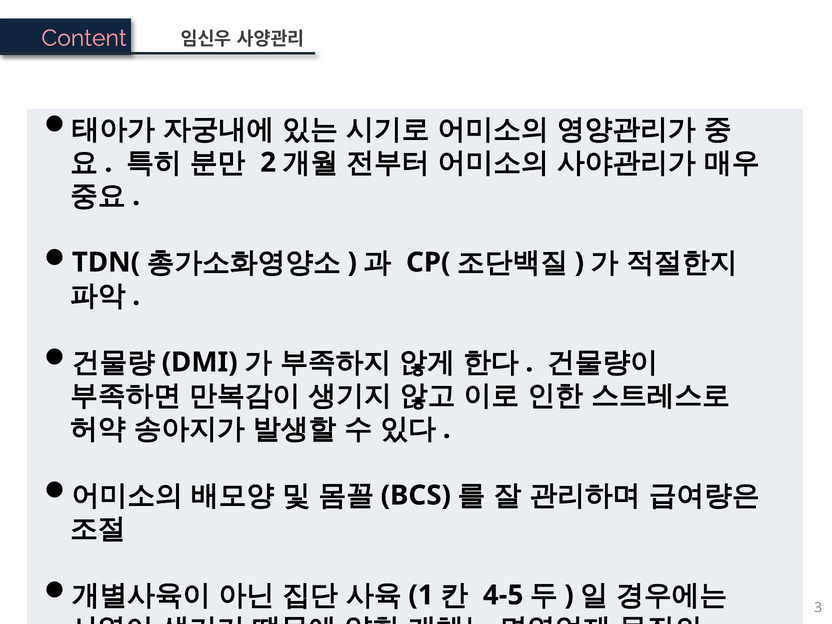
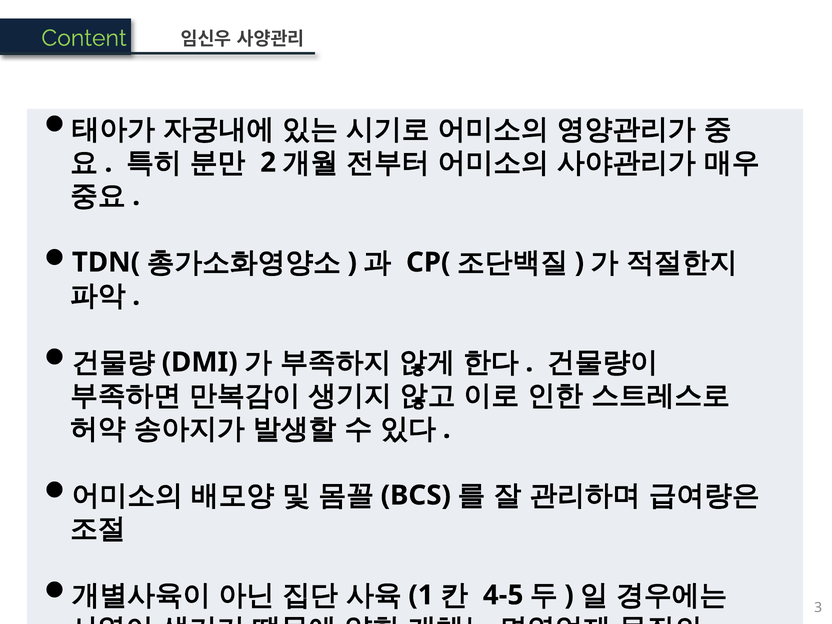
Content colour: pink -> light green (84, 38)
